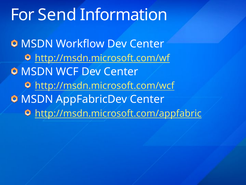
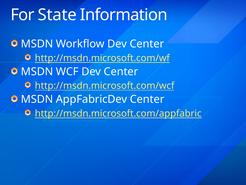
Send: Send -> State (57, 15)
